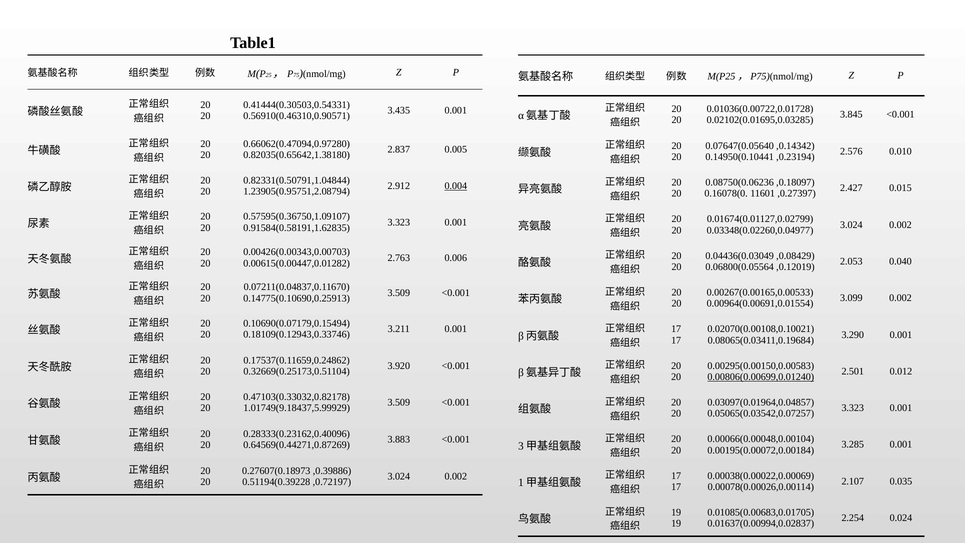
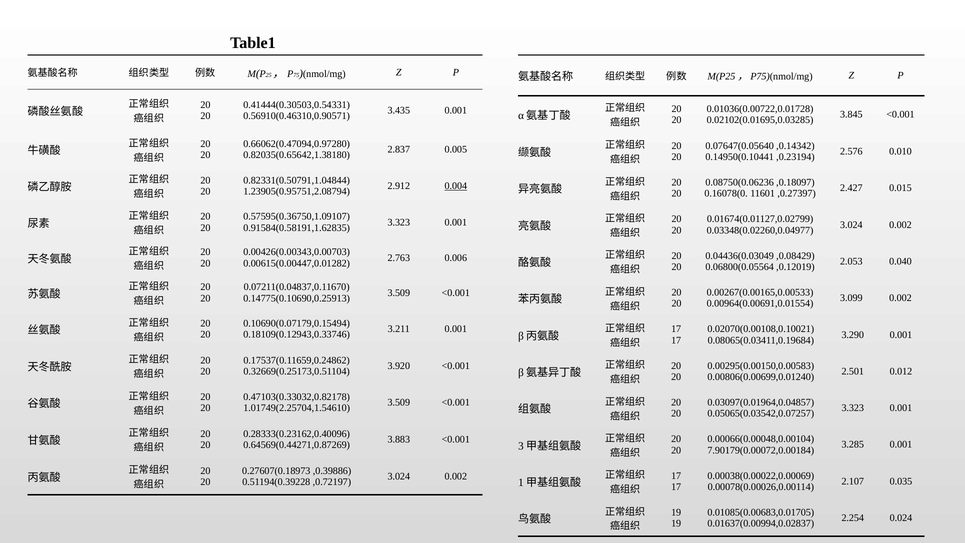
0.00806(0.00699,0.01240 underline: present -> none (761, 377)
1.01749(9.18437,5.99929: 1.01749(9.18437,5.99929 -> 1.01749(2.25704,1.54610 (297, 408)
0.00195(0.00072,0.00184: 0.00195(0.00072,0.00184 -> 7.90179(0.00072,0.00184 (761, 450)
